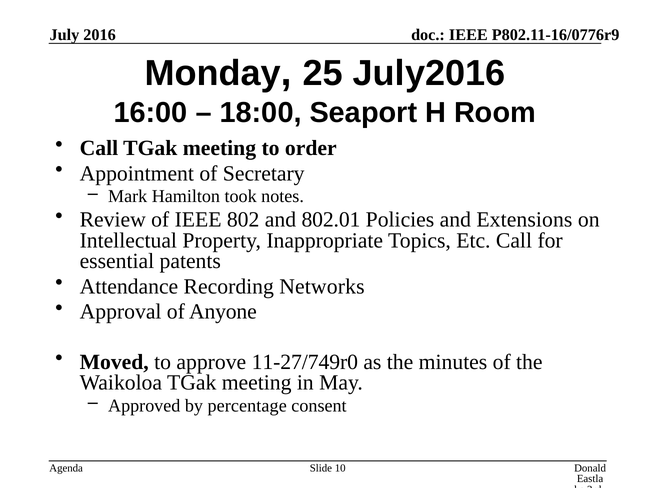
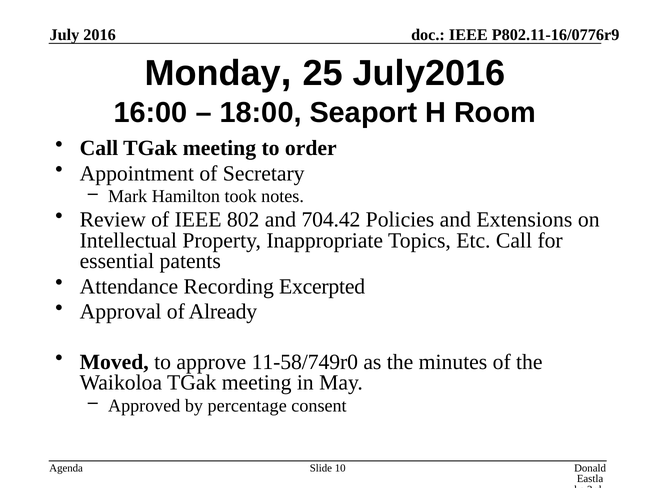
802.01: 802.01 -> 704.42 (331, 219)
Networks: Networks -> Excerpted (322, 286)
Anyone: Anyone -> Already (223, 311)
11-27/749r0: 11-27/749r0 -> 11-58/749r0 (305, 362)
